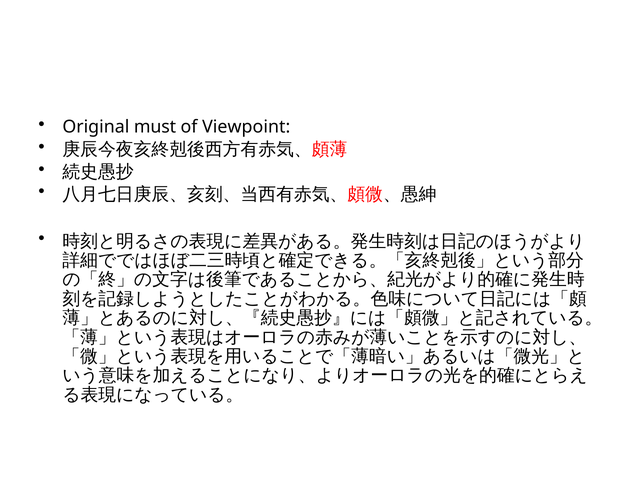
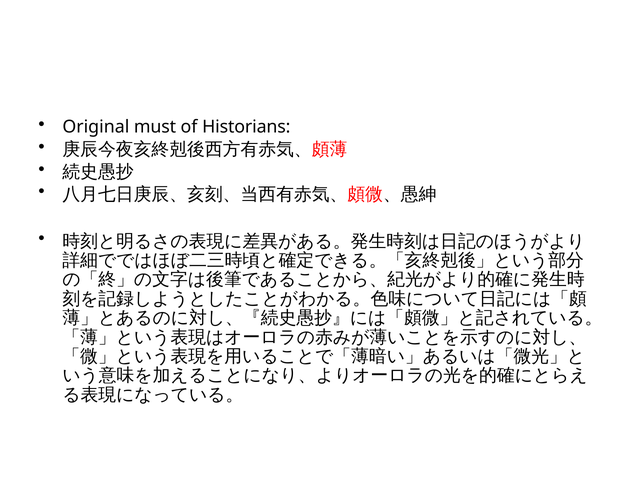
Viewpoint: Viewpoint -> Historians (246, 127)
